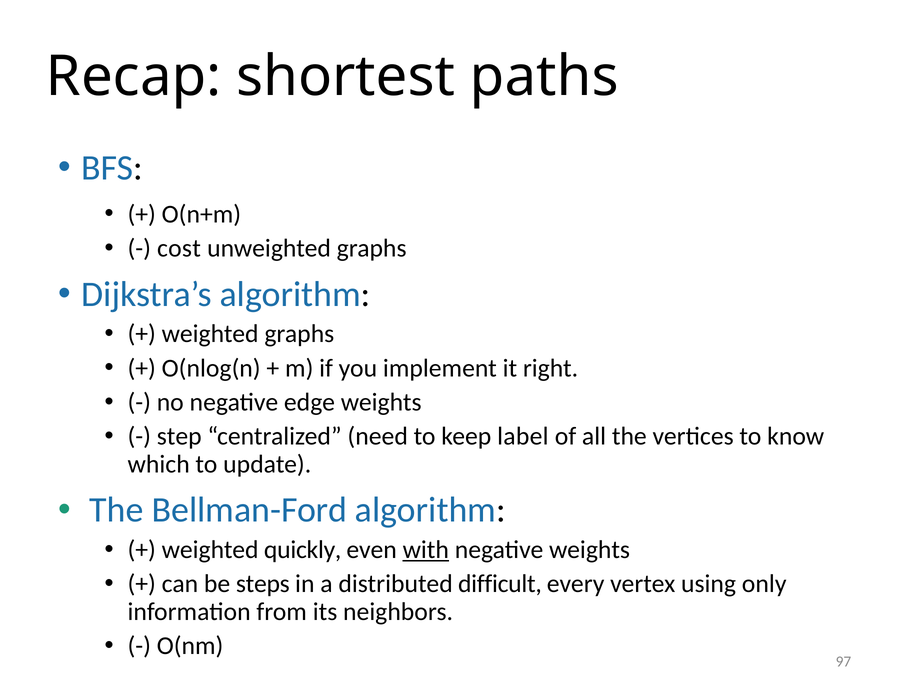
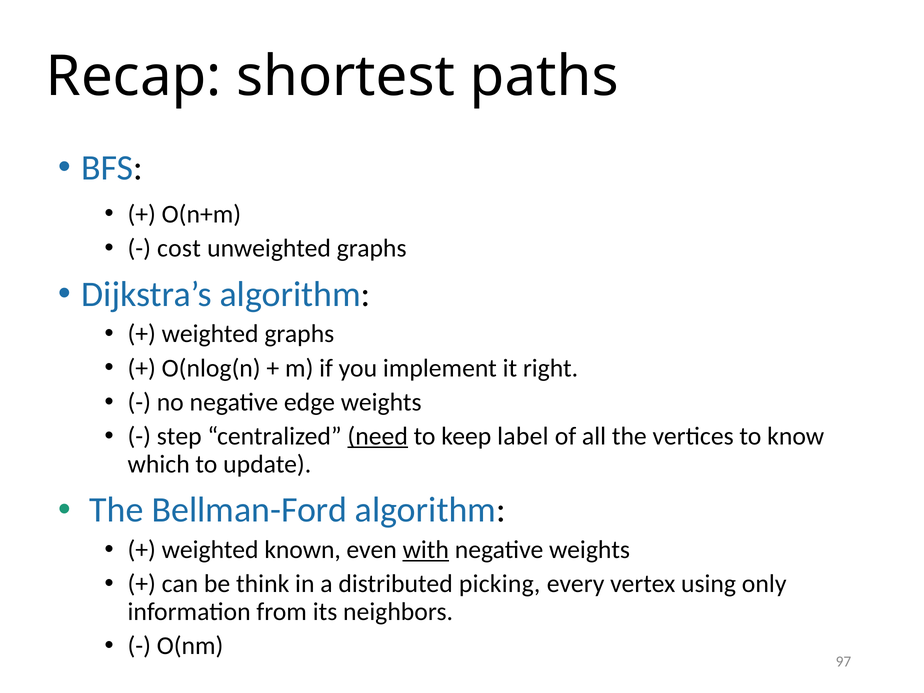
need underline: none -> present (378, 436)
quickly: quickly -> known (303, 550)
steps: steps -> think (263, 584)
difficult: difficult -> picking (500, 584)
